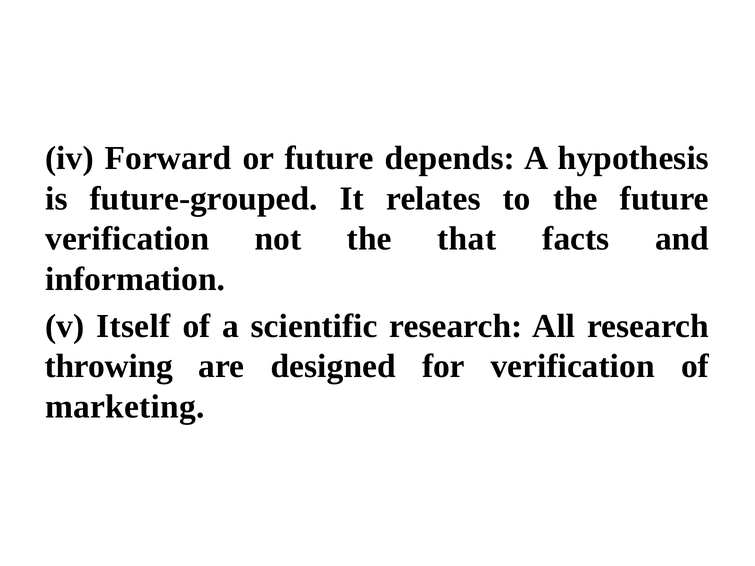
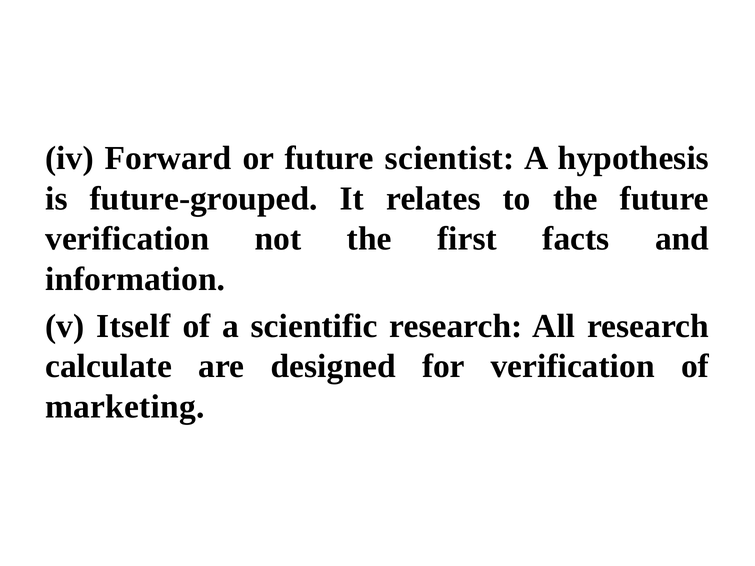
depends: depends -> scientist (450, 158)
that: that -> first (467, 239)
throwing: throwing -> calculate (109, 366)
